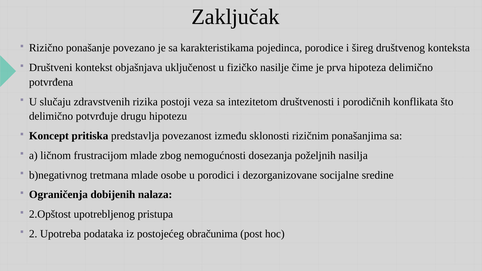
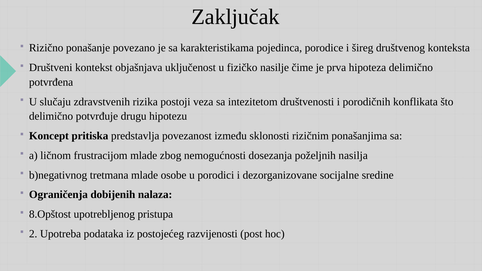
2.Opštost: 2.Opštost -> 8.Opštost (50, 214)
obračunima: obračunima -> razvijenosti (212, 234)
